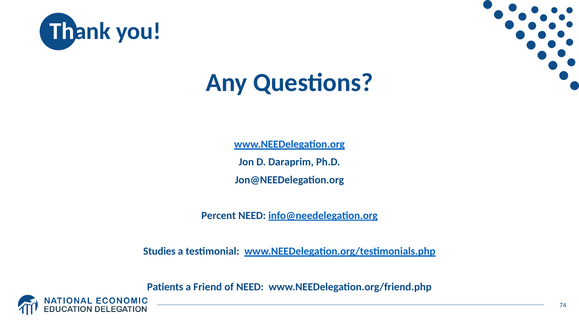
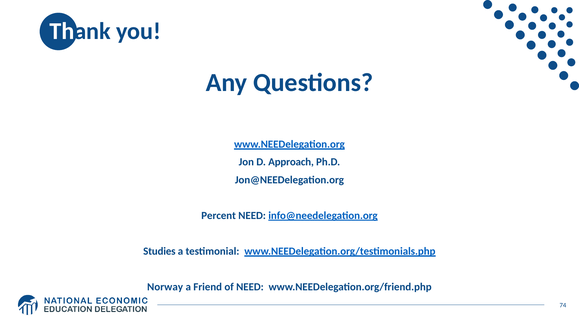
Daraprim: Daraprim -> Approach (291, 162)
Patients: Patients -> Norway (165, 287)
